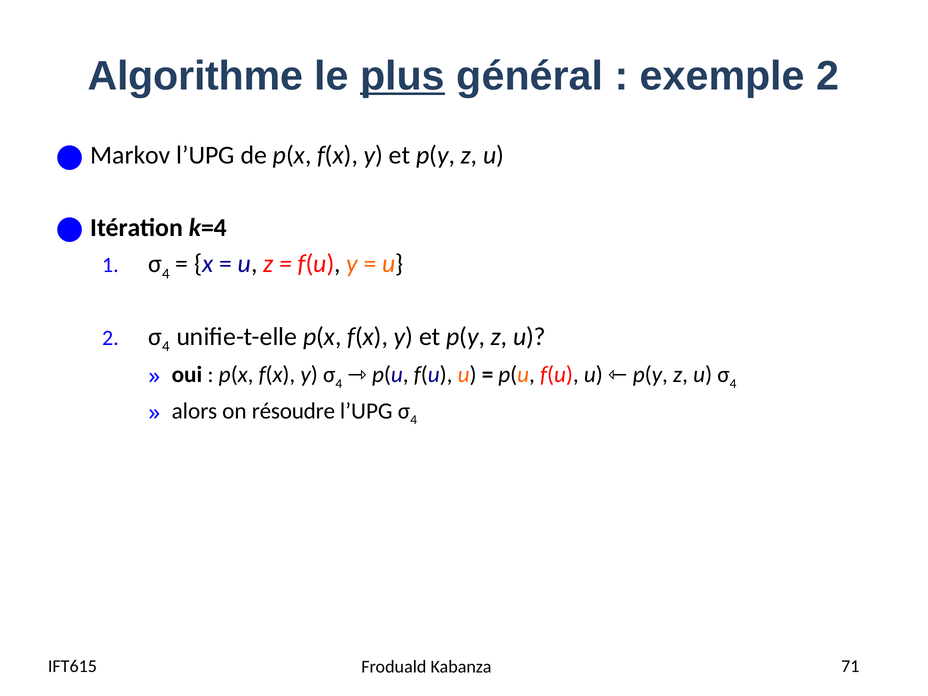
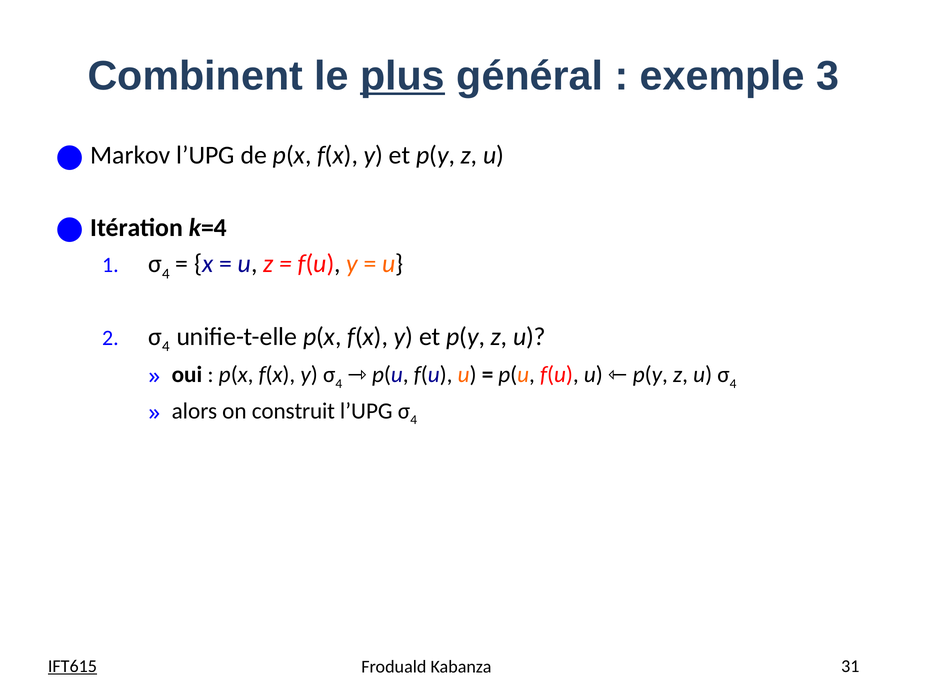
Algorithme: Algorithme -> Combinent (195, 76)
exemple 2: 2 -> 3 (828, 76)
résoudre: résoudre -> construit (293, 411)
IFT615 underline: none -> present (72, 666)
71: 71 -> 31 (850, 666)
